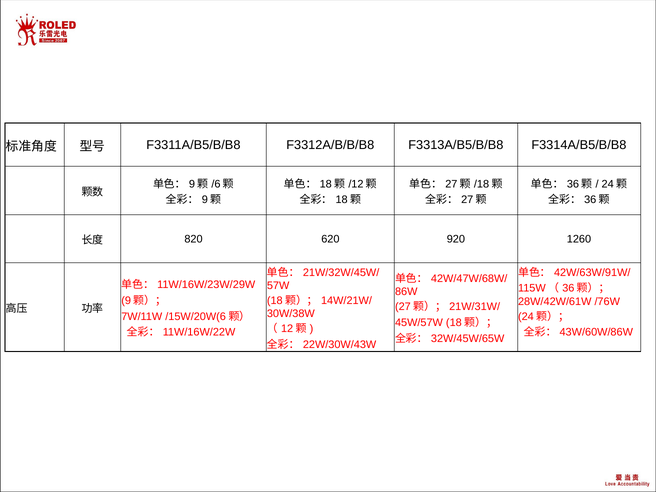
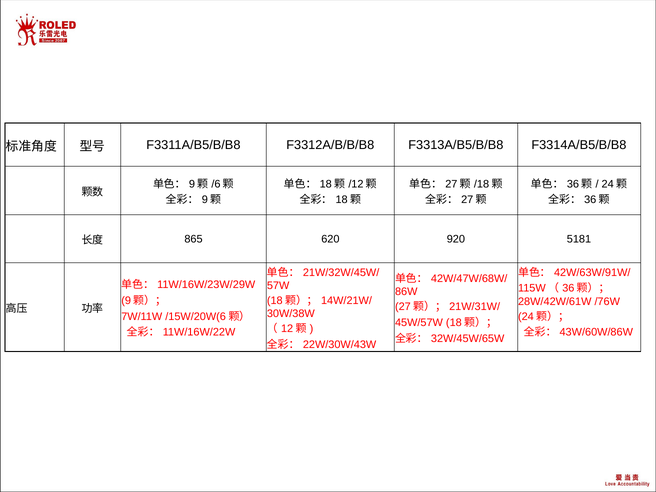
820: 820 -> 865 (194, 239)
1260: 1260 -> 5181 (579, 239)
